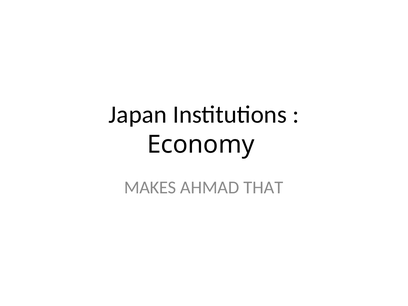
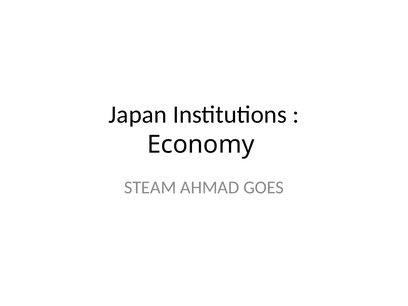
MAKES: MAKES -> STEAM (150, 188)
THAT: THAT -> GOES (264, 188)
